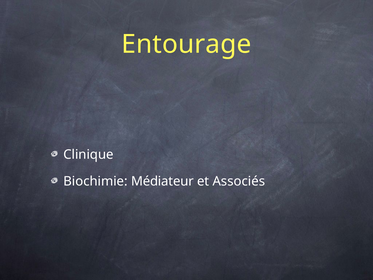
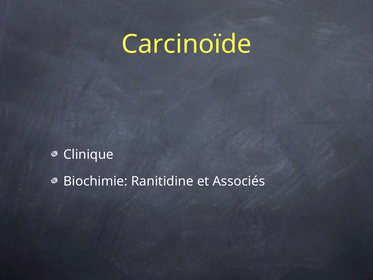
Entourage: Entourage -> Carcinoïde (187, 44)
Médiateur: Médiateur -> Ranitidine (162, 181)
